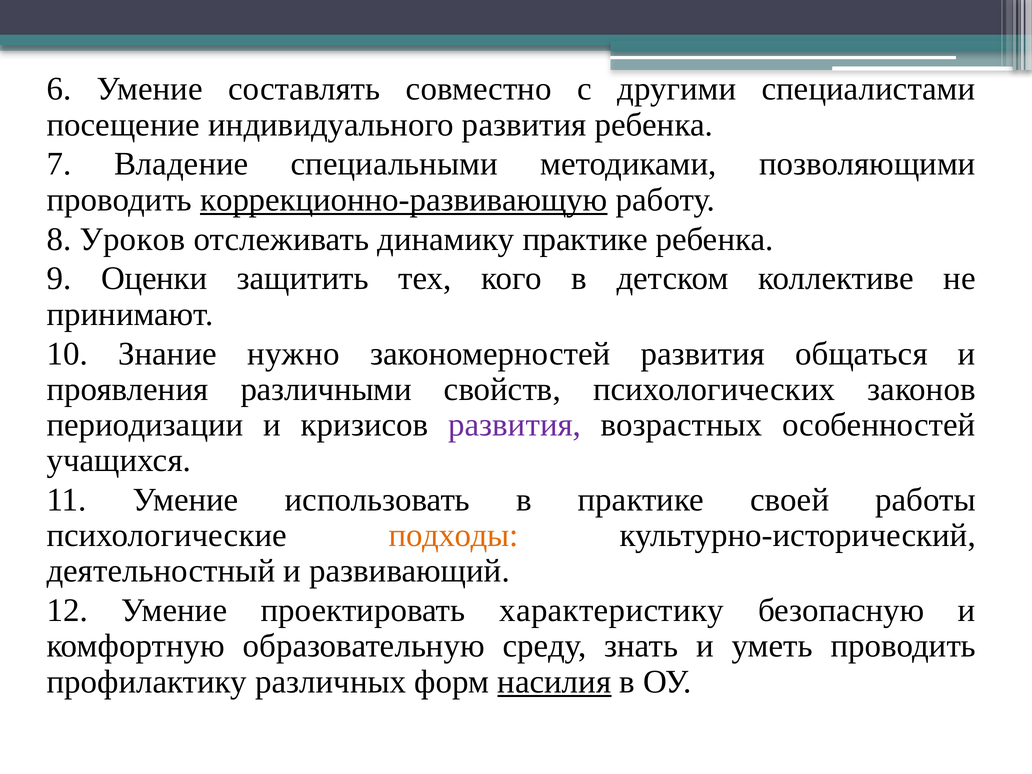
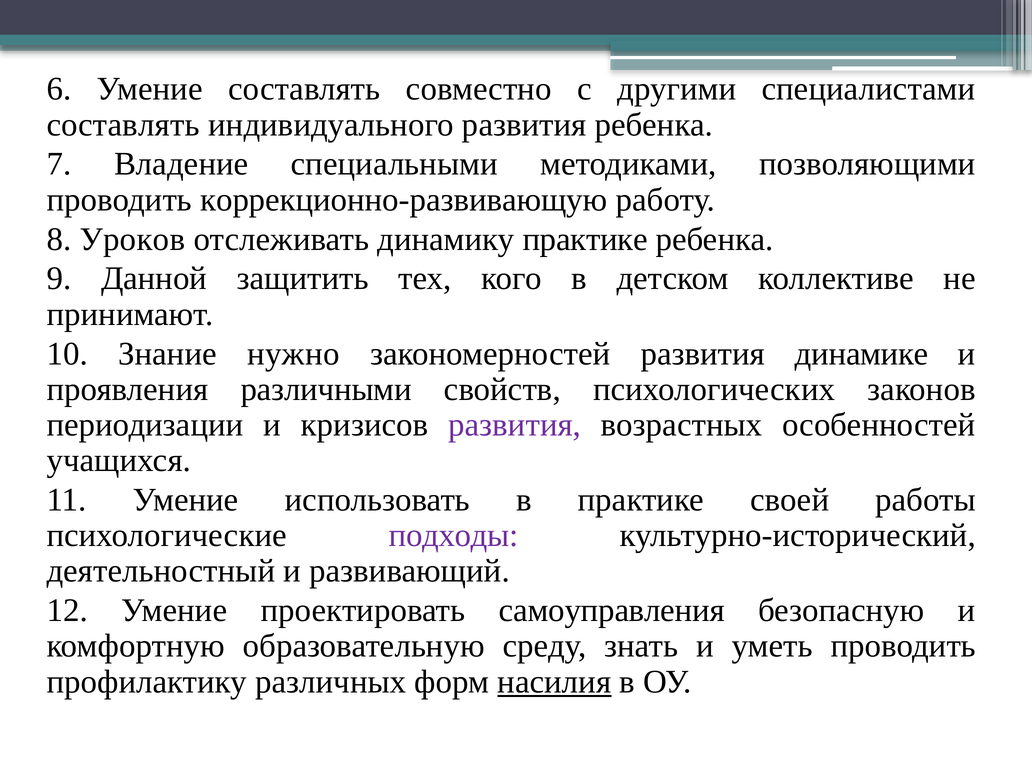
посещение: посещение -> составлять (123, 125)
коррекционно-развивающую underline: present -> none (404, 200)
Оценки: Оценки -> Данной (154, 279)
общаться: общаться -> динамике (862, 354)
подходы colour: orange -> purple (454, 535)
характеристику: характеристику -> самоуправления (612, 611)
